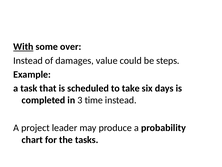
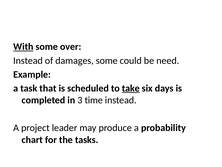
damages value: value -> some (107, 60)
steps: steps -> need (168, 60)
take underline: none -> present (131, 88)
